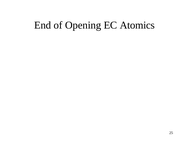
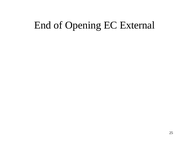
Atomics: Atomics -> External (137, 25)
